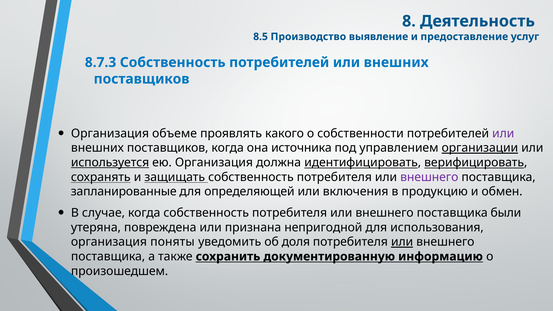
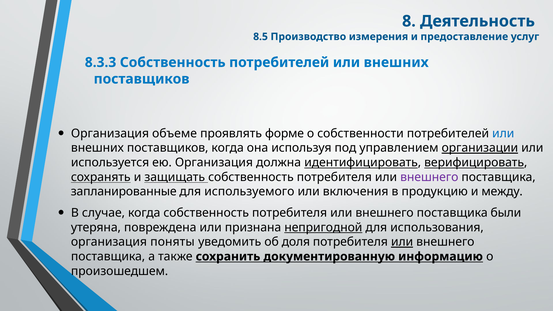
выявление: выявление -> измерения (378, 37)
8.7.3: 8.7.3 -> 8.3.3 (101, 62)
какого: какого -> форме (285, 133)
или colour: purple -> blue (503, 133)
источника: источника -> используя (301, 148)
используется underline: present -> none (110, 163)
определяющей: определяющей -> используемого (249, 192)
обмен: обмен -> между (502, 192)
непригодной underline: none -> present (323, 228)
